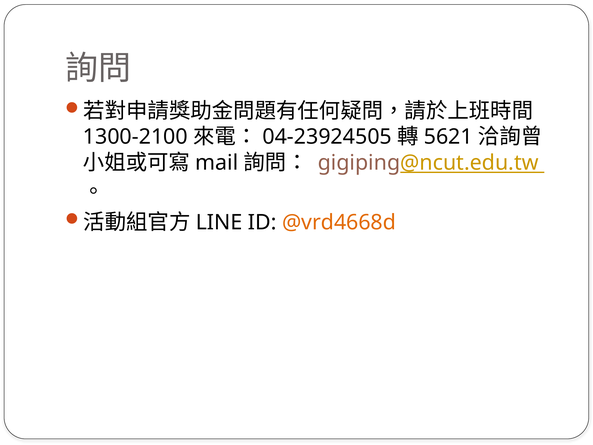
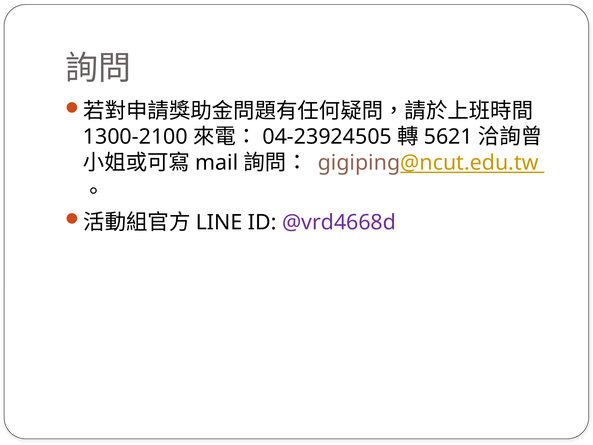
@vrd4668d colour: orange -> purple (339, 222)
